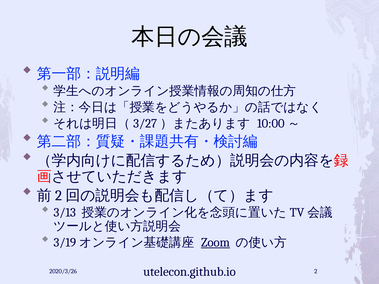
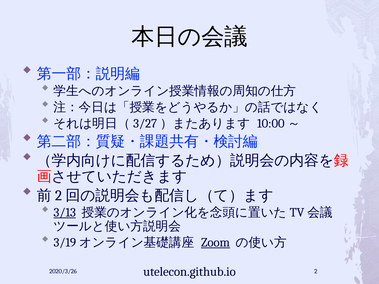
3/13 underline: none -> present (65, 213)
